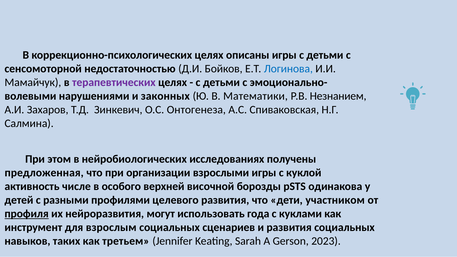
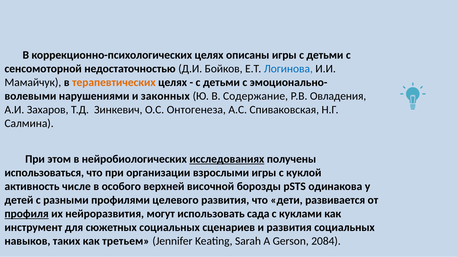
терапевтических colour: purple -> orange (114, 82)
Математики: Математики -> Содержание (256, 96)
Незнанием: Незнанием -> Овладения (338, 96)
исследованиях underline: none -> present (227, 159)
предложенная: предложенная -> использоваться (44, 173)
участником: участником -> развивается (335, 200)
года: года -> сада (258, 214)
взрослым: взрослым -> сюжетных (111, 228)
2023: 2023 -> 2084 (326, 241)
